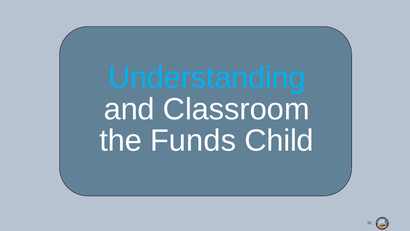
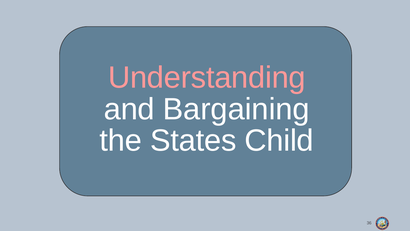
Understanding colour: light blue -> pink (207, 78)
Classroom: Classroom -> Bargaining (236, 109)
Funds: Funds -> States (193, 140)
